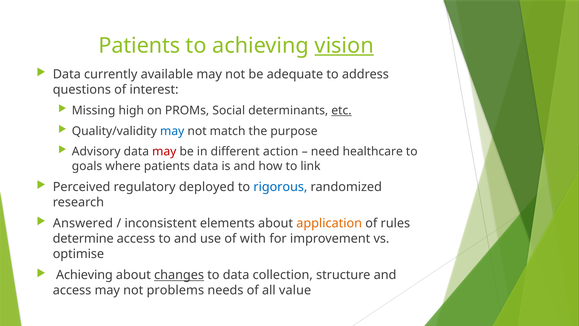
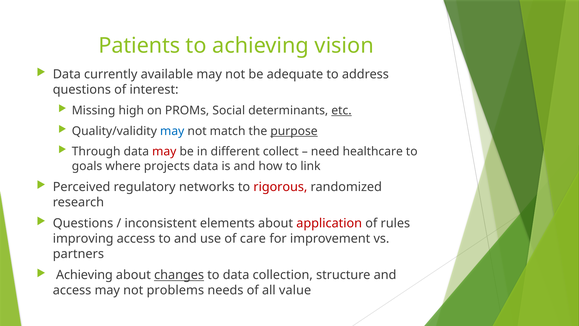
vision underline: present -> none (344, 46)
purpose underline: none -> present (294, 131)
Advisory: Advisory -> Through (96, 151)
action: action -> collect (281, 151)
where patients: patients -> projects (167, 166)
deployed: deployed -> networks (207, 187)
rigorous colour: blue -> red (280, 187)
Answered: Answered -> Questions (83, 223)
application colour: orange -> red (329, 223)
determine: determine -> improving (83, 238)
with: with -> care (253, 238)
optimise: optimise -> partners (78, 254)
